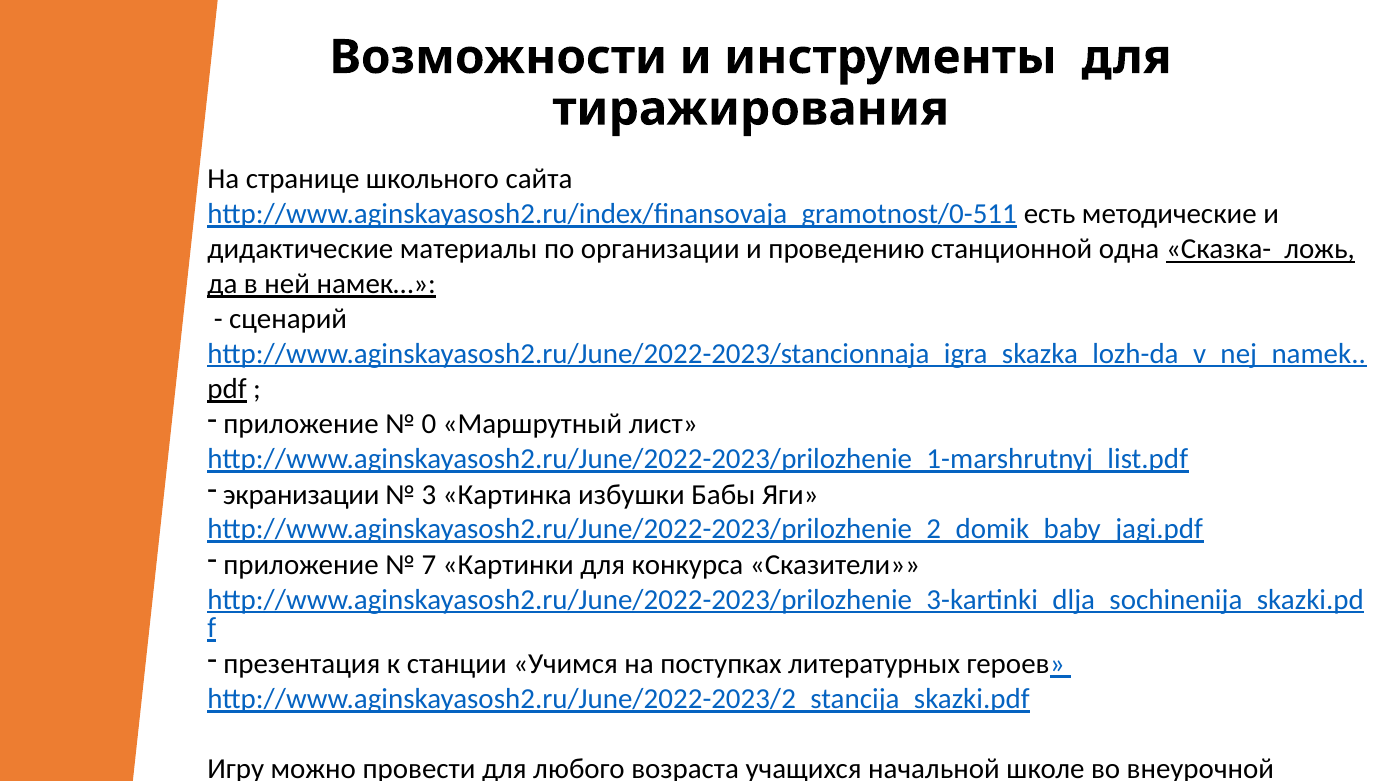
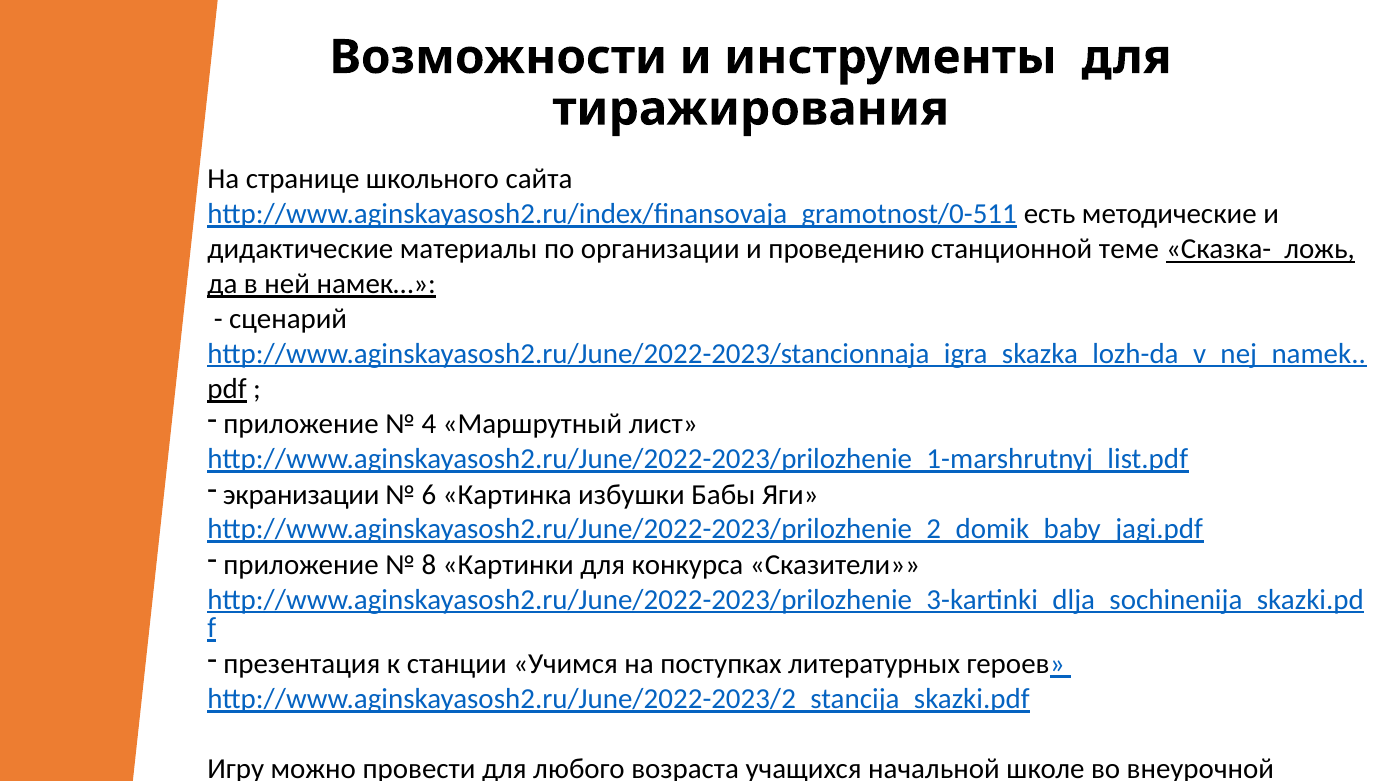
одна: одна -> теме (1129, 250)
0: 0 -> 4 (429, 425)
3: 3 -> 6 (429, 495)
7: 7 -> 8 (429, 565)
